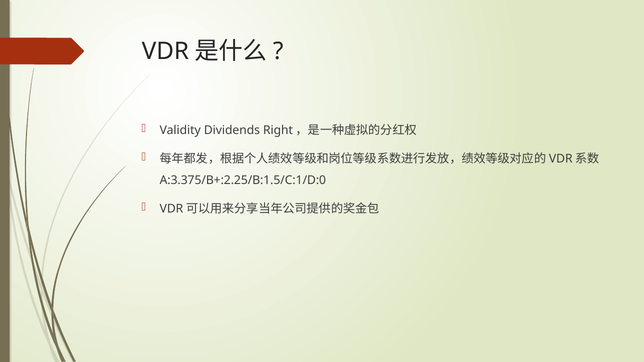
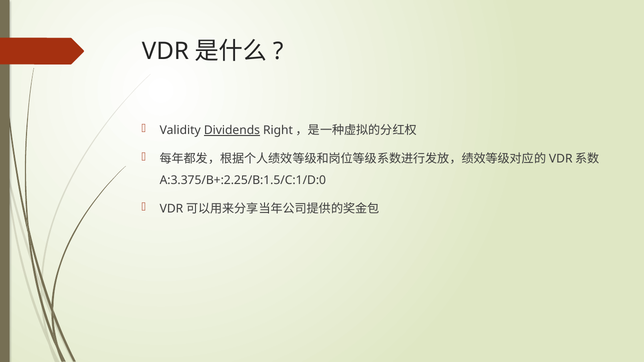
Dividends underline: none -> present (232, 130)
